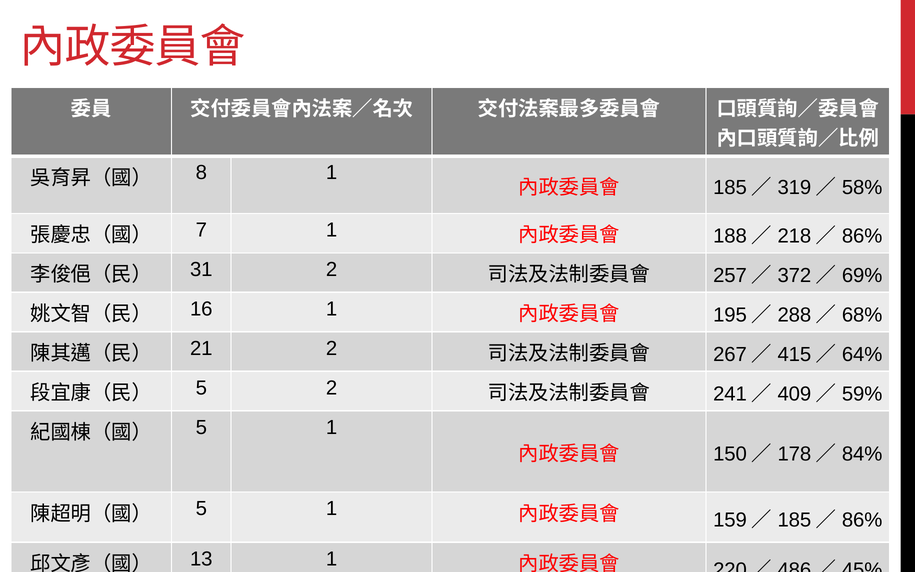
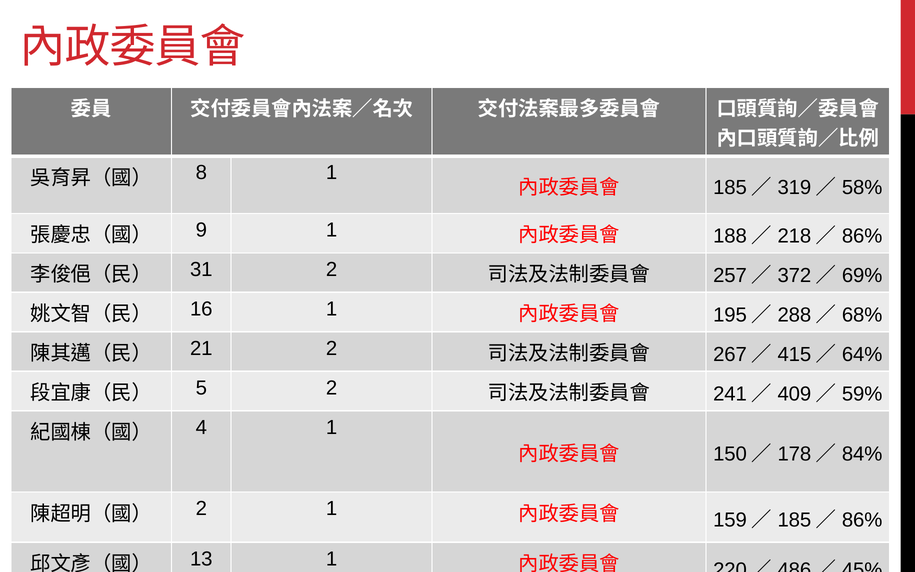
7: 7 -> 9 (201, 230)
5: 5 -> 4 (201, 427)
5: 5 -> 2 (201, 509)
